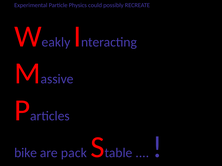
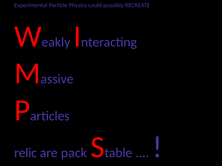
bike: bike -> relic (26, 153)
